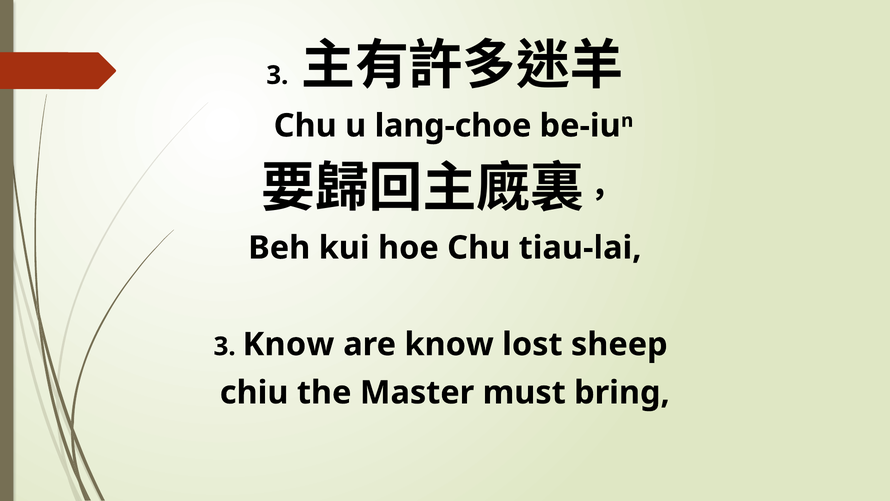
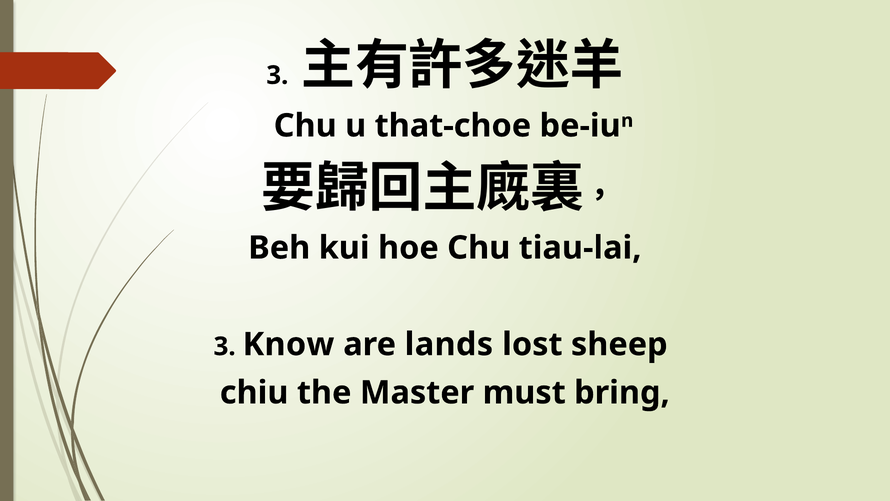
lang-choe: lang-choe -> that-choe (453, 126)
are know: know -> lands (449, 344)
